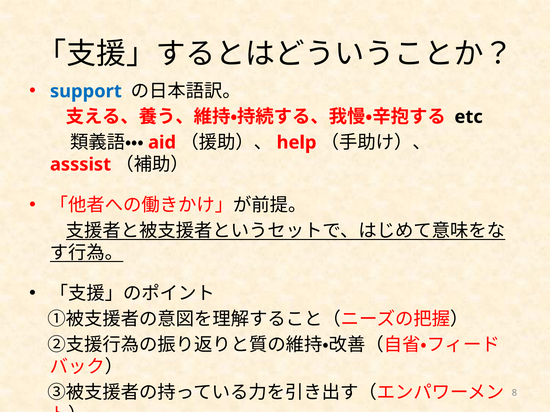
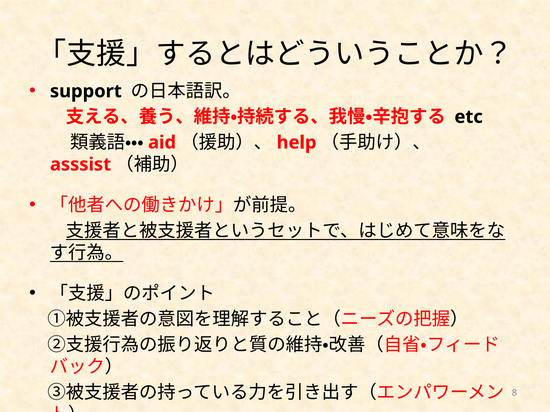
support colour: blue -> black (86, 91)
